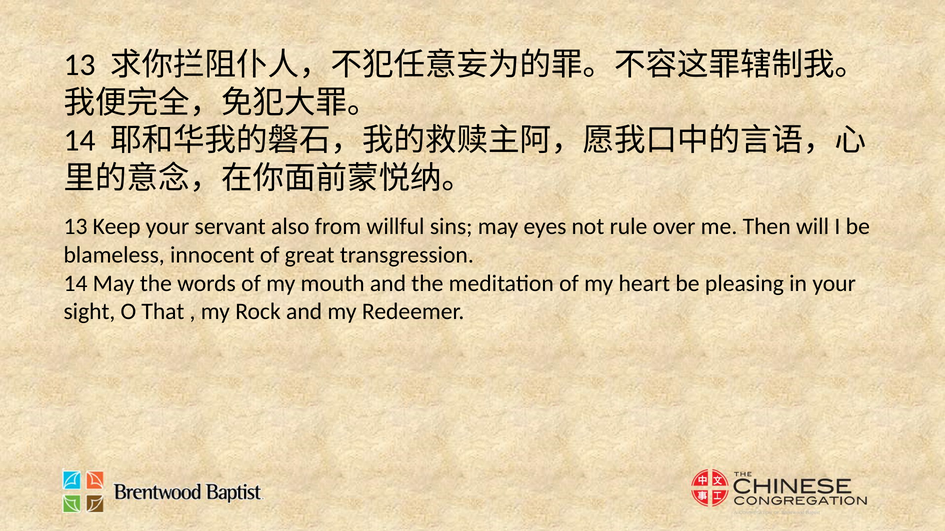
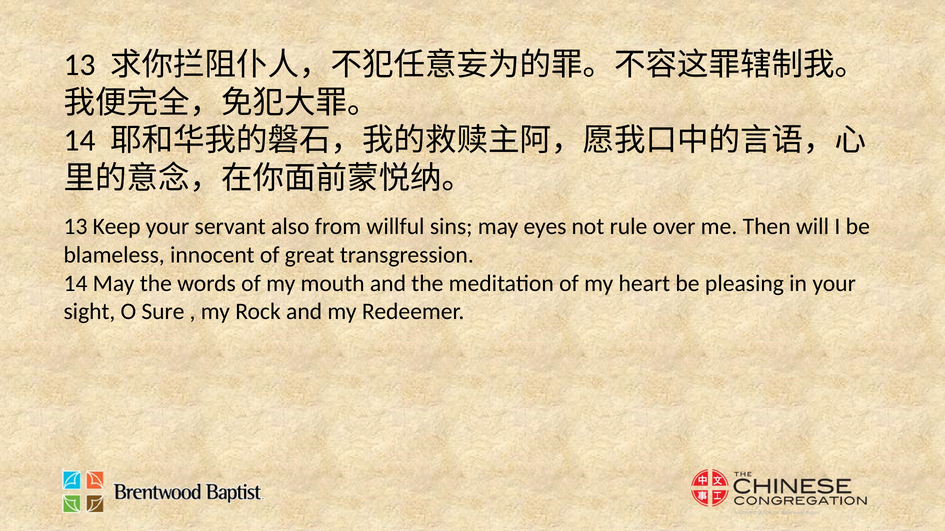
That: That -> Sure (163, 312)
